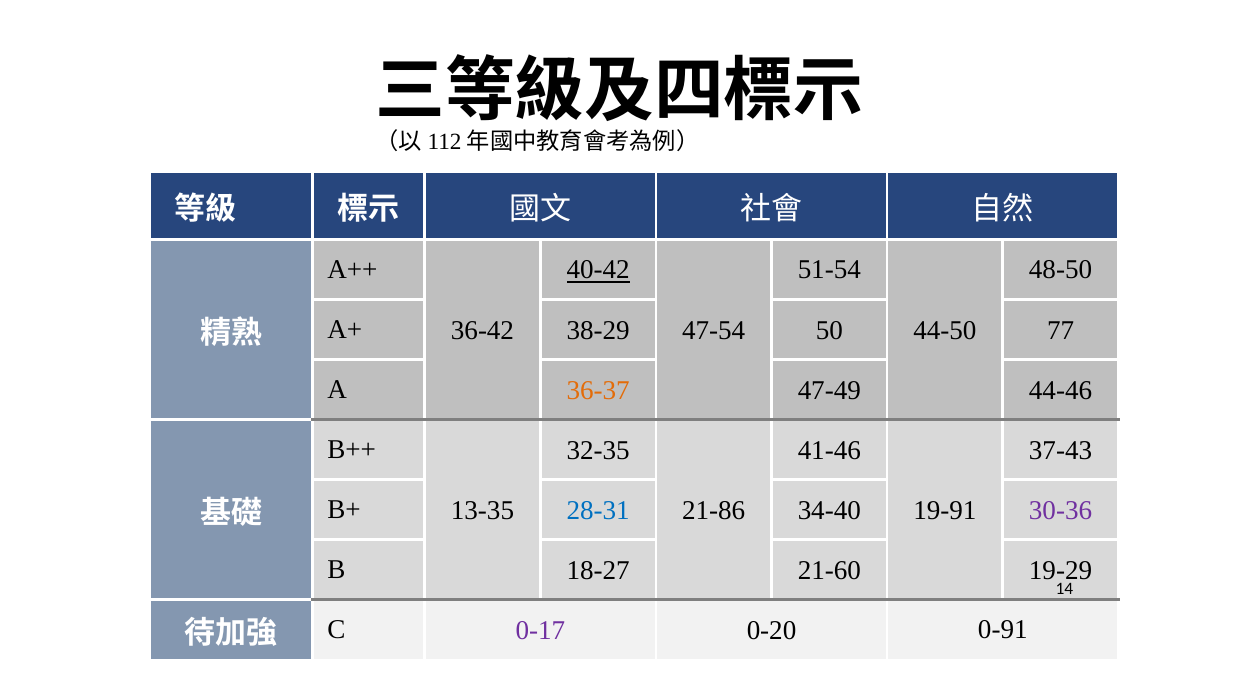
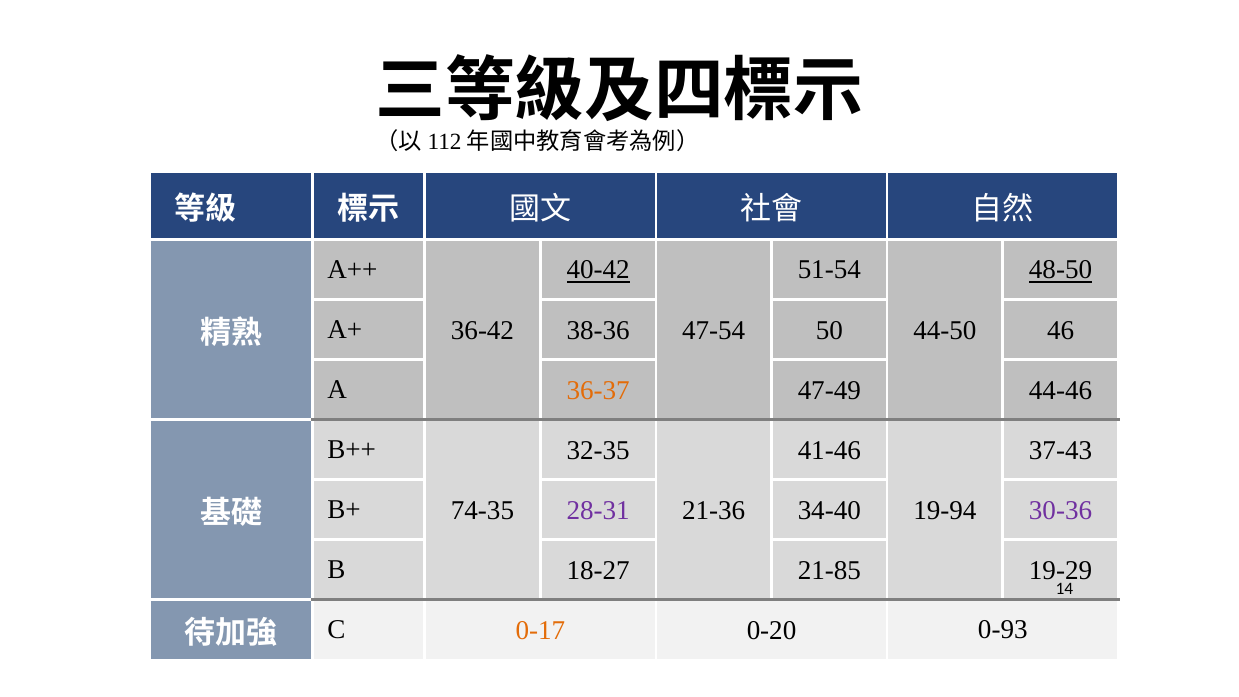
48-50 underline: none -> present (1061, 270)
38-29: 38-29 -> 38-36 (598, 330)
77: 77 -> 46 (1061, 330)
28-31 colour: blue -> purple (598, 510)
13-35: 13-35 -> 74-35 (483, 510)
21-86: 21-86 -> 21-36 (714, 510)
19-91: 19-91 -> 19-94 (945, 510)
21-60: 21-60 -> 21-85 (829, 570)
0-17 colour: purple -> orange (540, 630)
0-91: 0-91 -> 0-93 (1003, 630)
